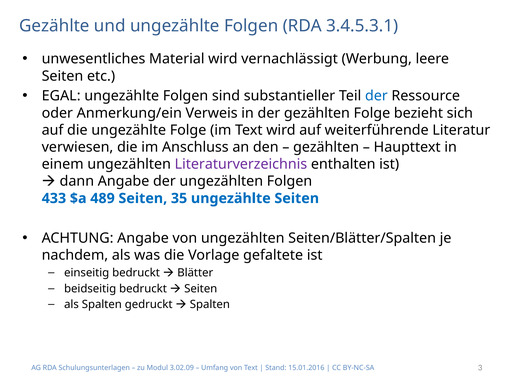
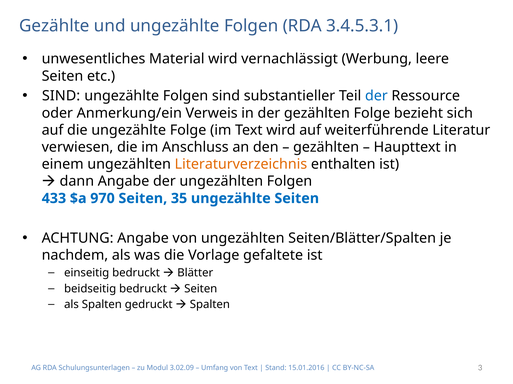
EGAL: EGAL -> SIND (61, 96)
Literaturverzeichnis colour: purple -> orange (241, 165)
489: 489 -> 970 (103, 199)
